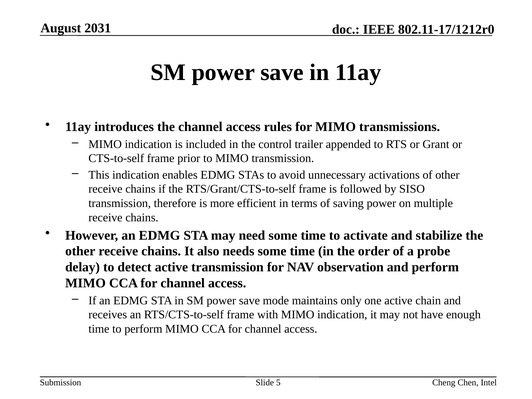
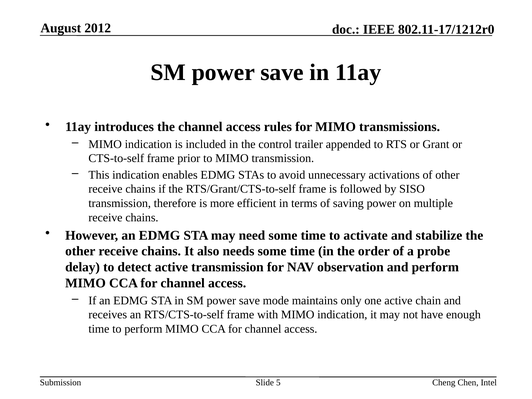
2031: 2031 -> 2012 (98, 28)
